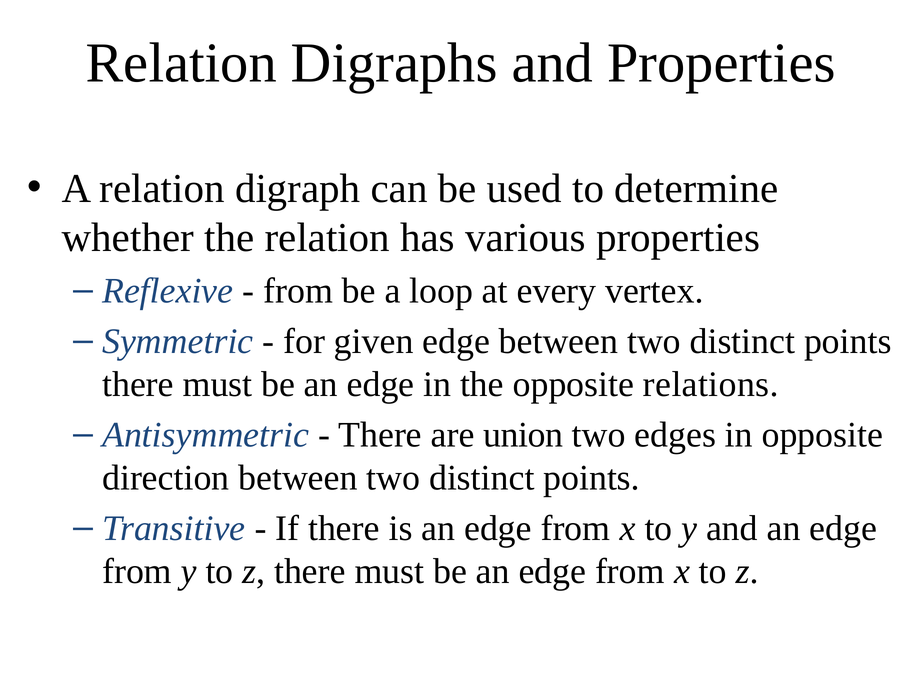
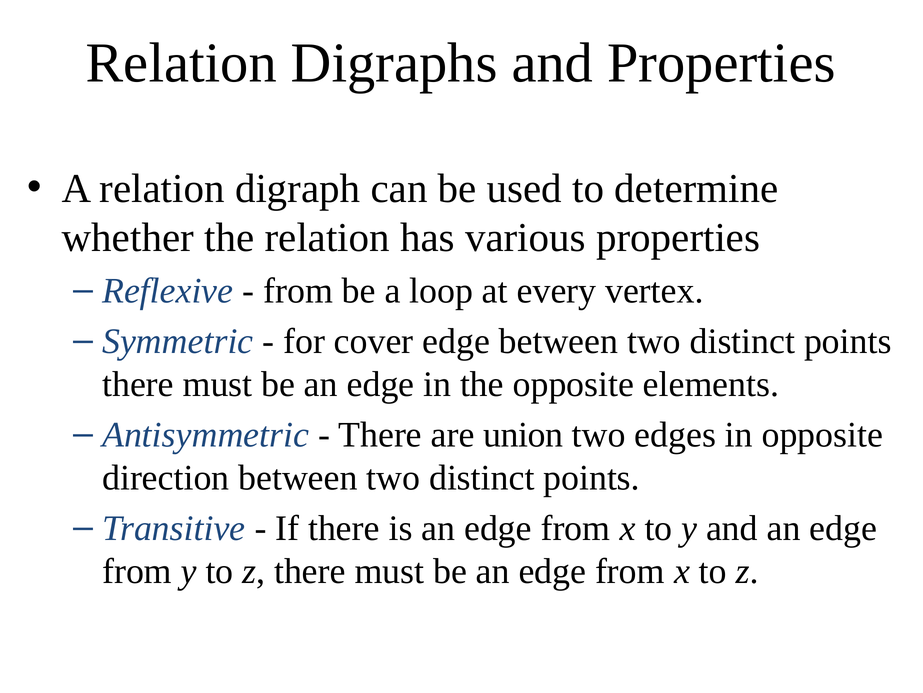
given: given -> cover (374, 341)
relations: relations -> elements (711, 384)
